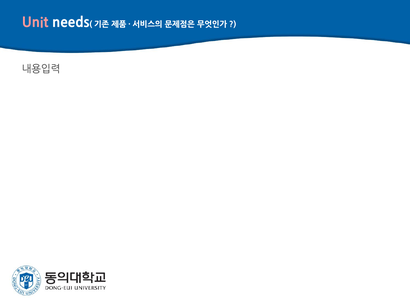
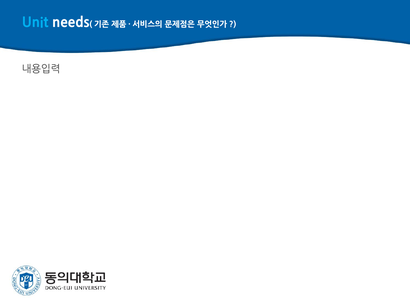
Unit colour: pink -> light blue (35, 23)
